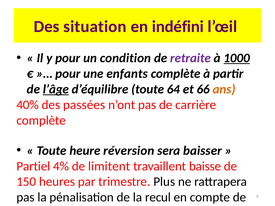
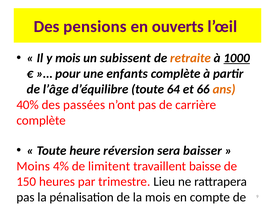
situation: situation -> pensions (95, 27)
indéfini: indéfini -> ouverts (178, 27)
y pour: pour -> mois (68, 58)
condition: condition -> subissent (125, 58)
retraite colour: purple -> orange (191, 58)
l’âge underline: present -> none (56, 89)
Partiel: Partiel -> Moins (33, 166)
trimestre Plus: Plus -> Lieu (164, 182)
la recul: recul -> mois (158, 197)
